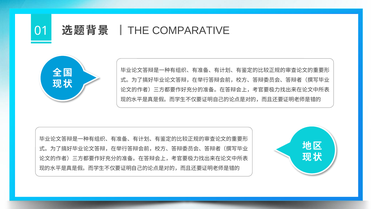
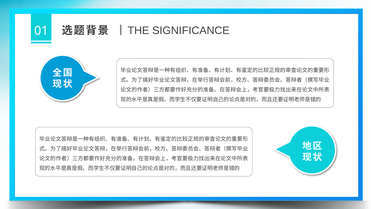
COMPARATIVE: COMPARATIVE -> SIGNIFICANCE (191, 31)
